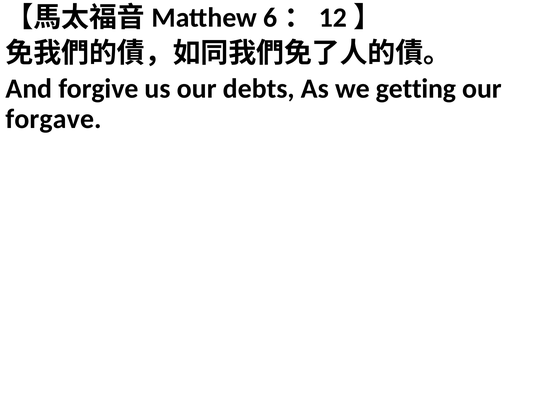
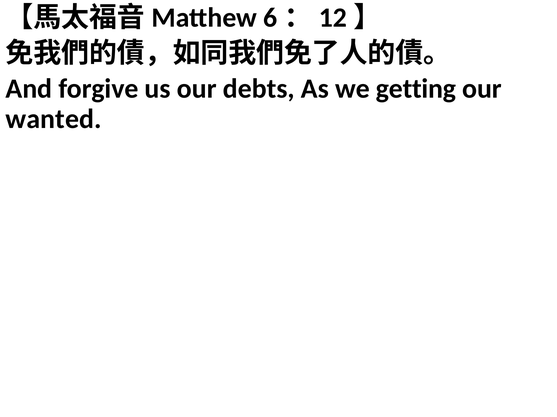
forgave: forgave -> wanted (54, 119)
